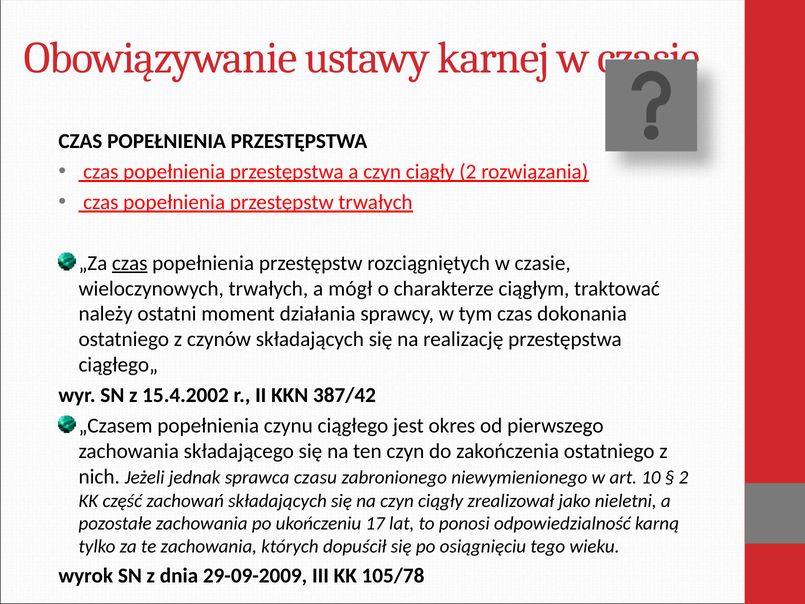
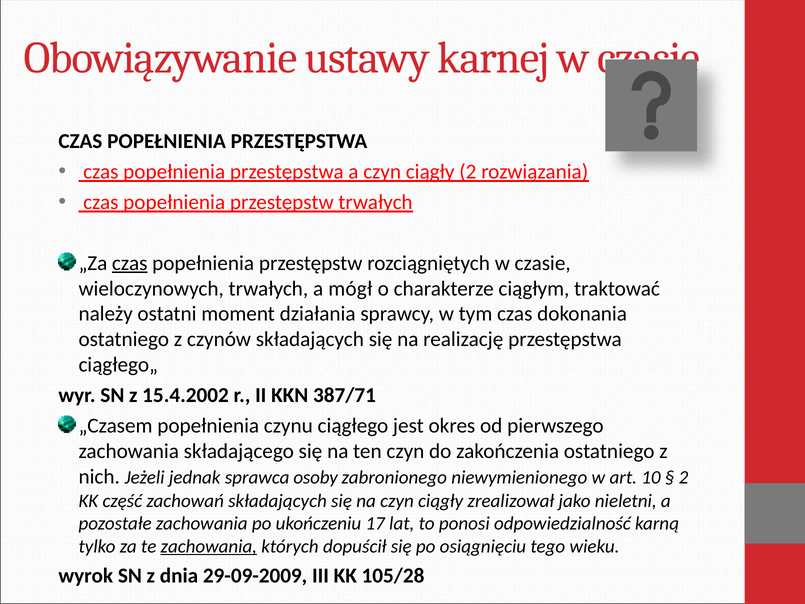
387/42: 387/42 -> 387/71 (345, 395)
czasu: czasu -> osoby (316, 477)
zachowania underline: none -> present (209, 546)
105/78: 105/78 -> 105/28 (393, 575)
